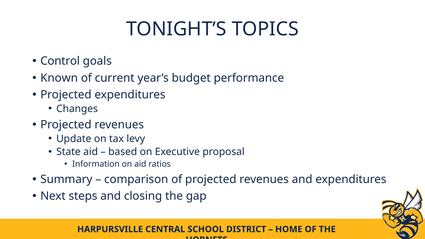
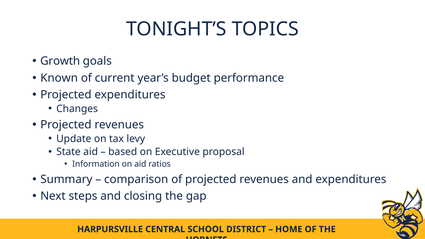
Control: Control -> Growth (60, 61)
